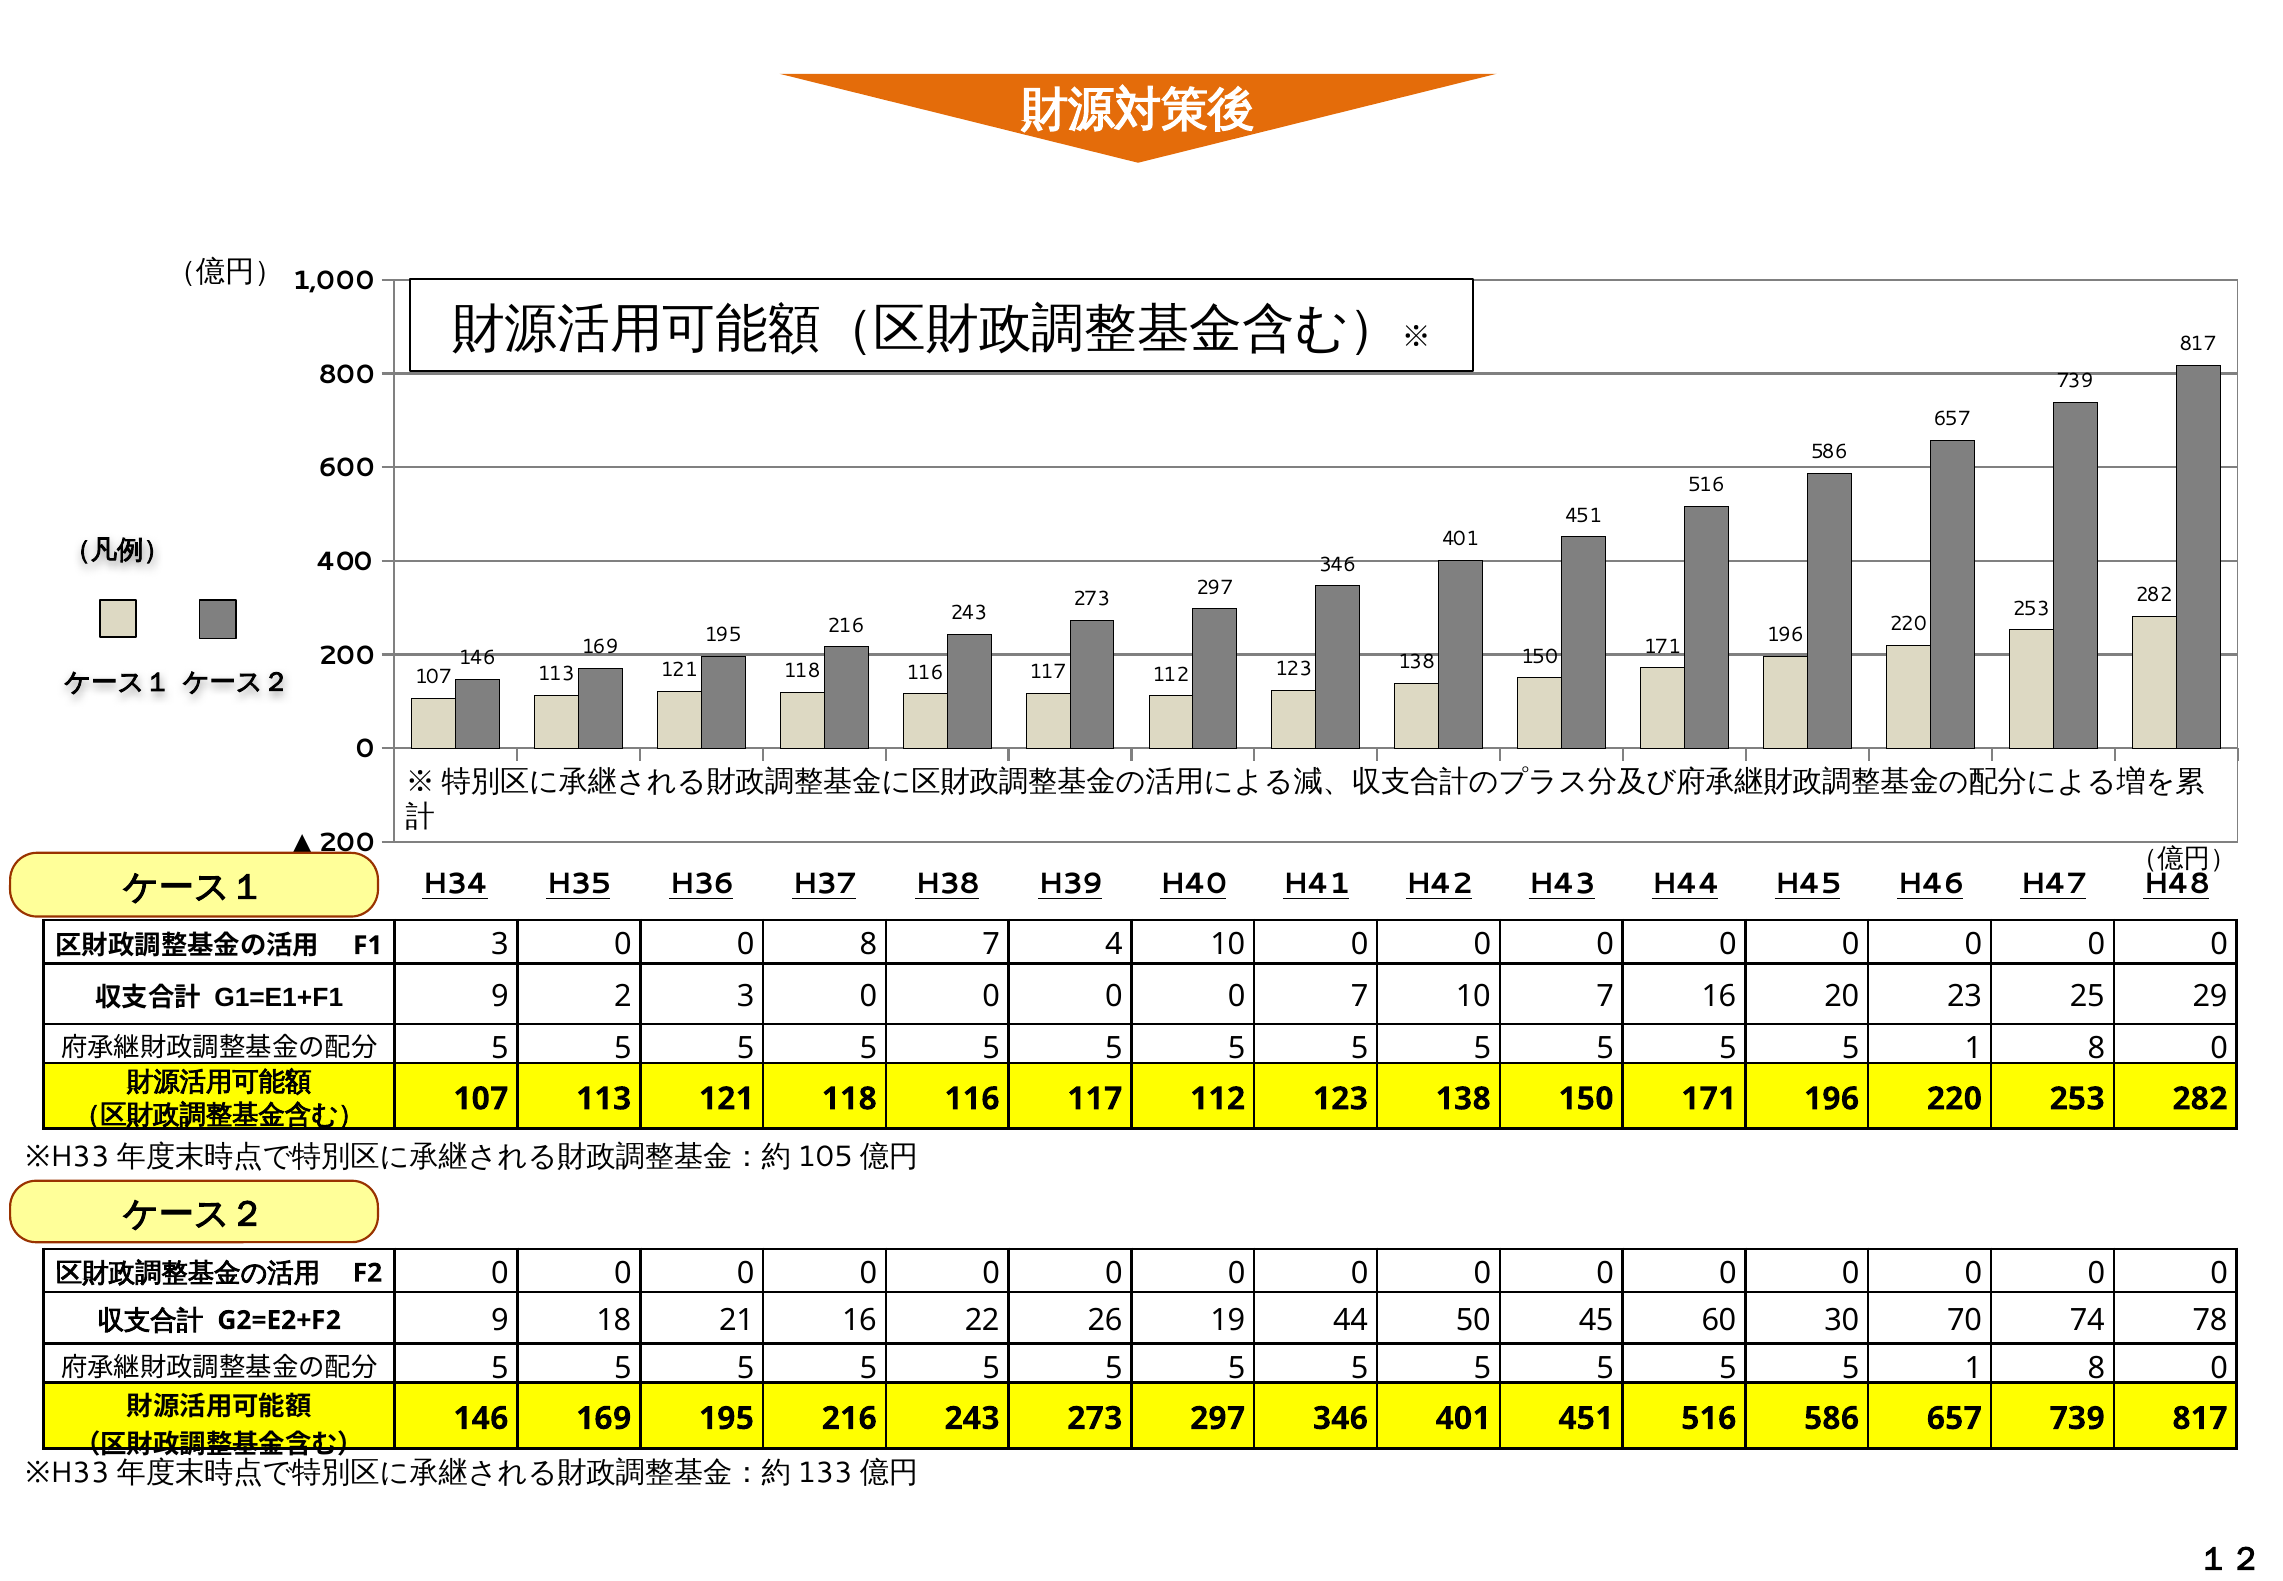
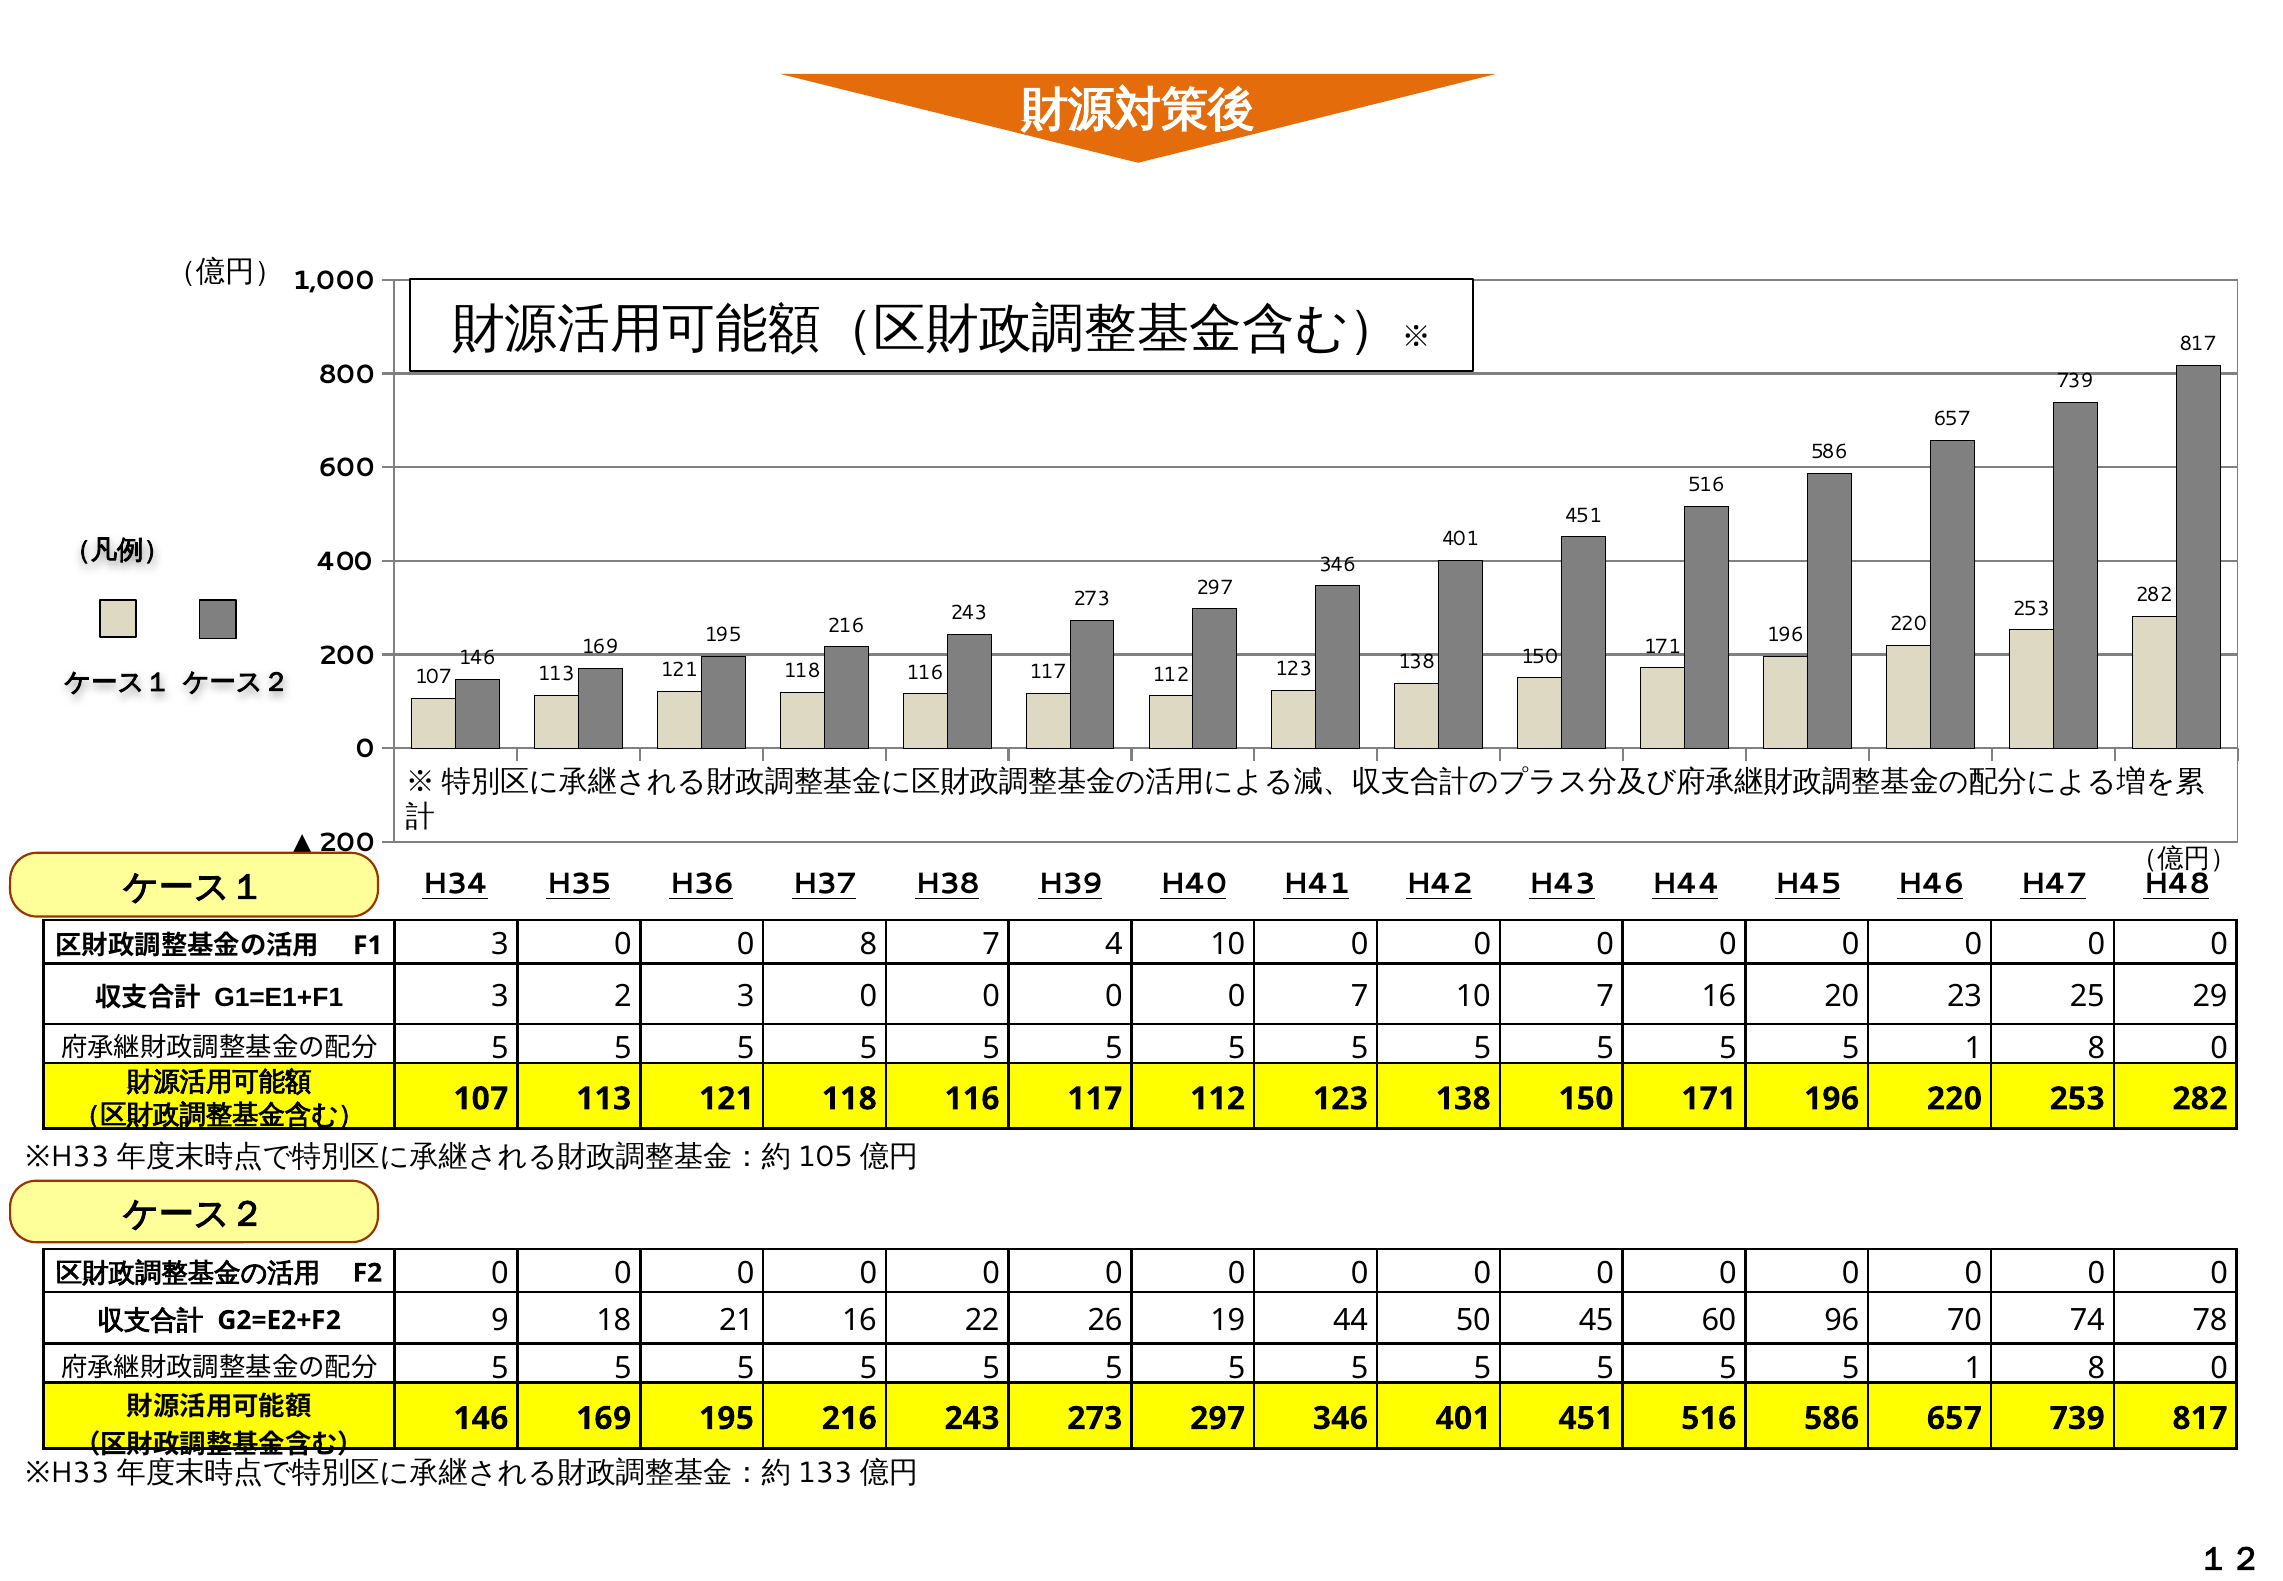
G1=E1+F1 9: 9 -> 3 (500, 996)
30: 30 -> 96 (1842, 1320)
